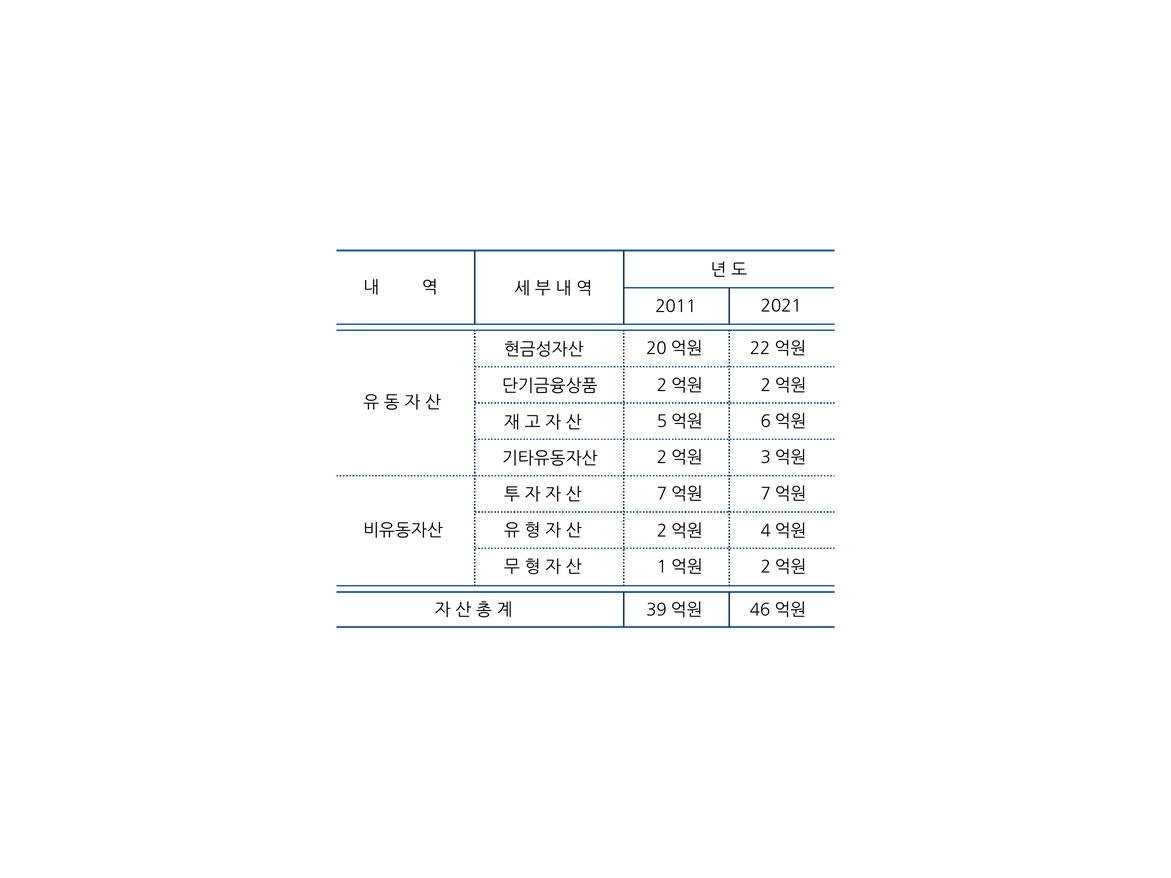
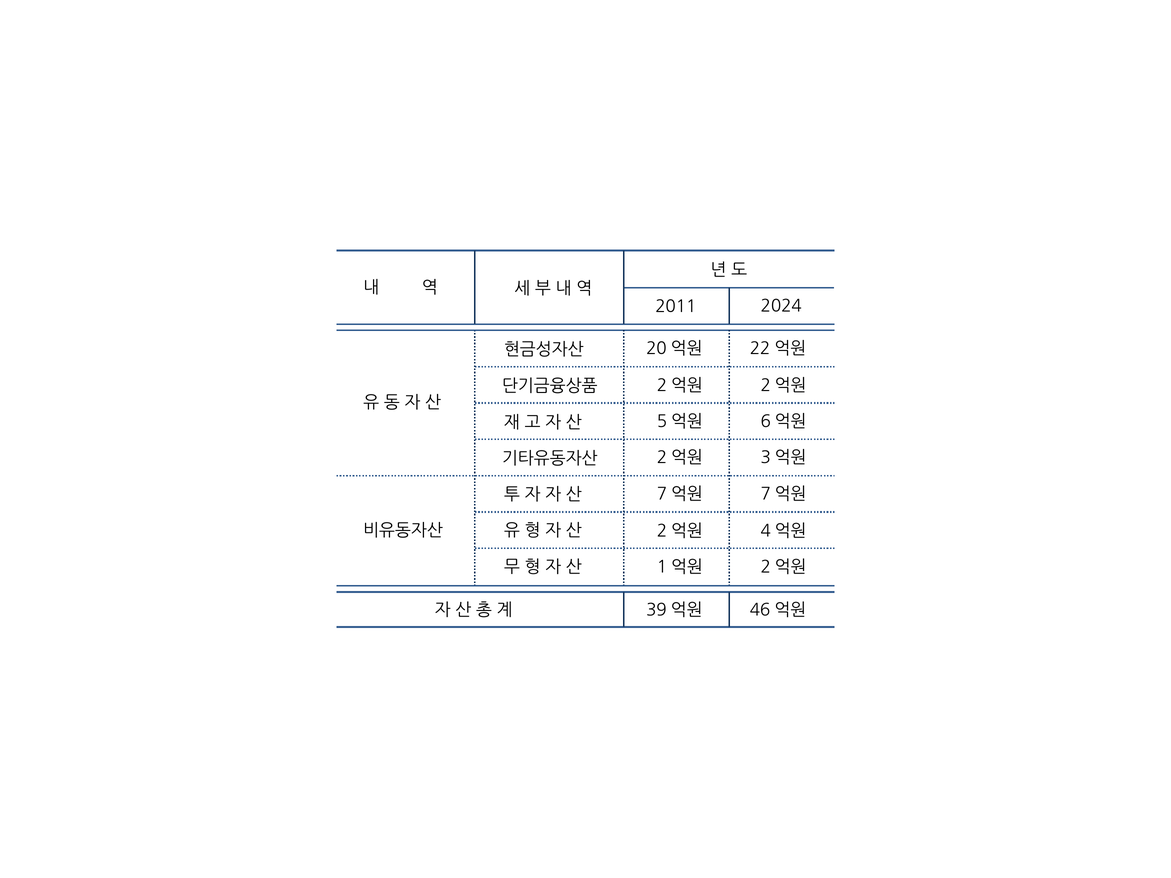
2021: 2021 -> 2024 (781, 306)
